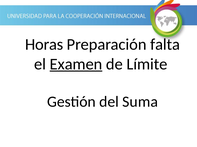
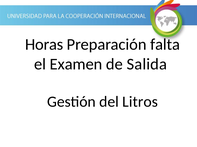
Examen underline: present -> none (76, 64)
Límite: Límite -> Salida (147, 64)
Suma: Suma -> Litros (140, 102)
